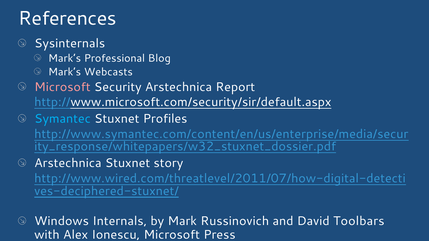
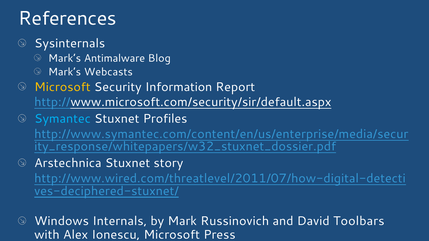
Professional: Professional -> Antimalware (114, 58)
Microsoft colour: pink -> yellow (62, 87)
Security Arstechnica: Arstechnica -> Information (179, 87)
